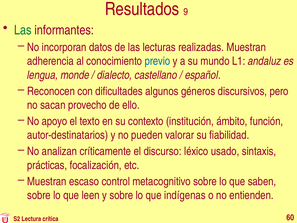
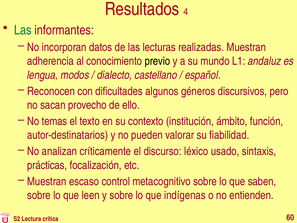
9: 9 -> 4 (186, 12)
previo colour: blue -> black (157, 61)
monde: monde -> modos (75, 75)
apoyo: apoyo -> temas (54, 121)
